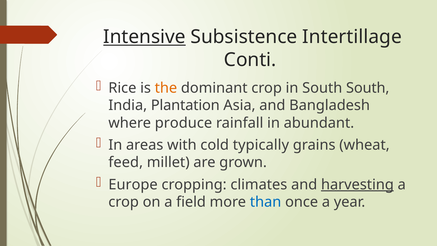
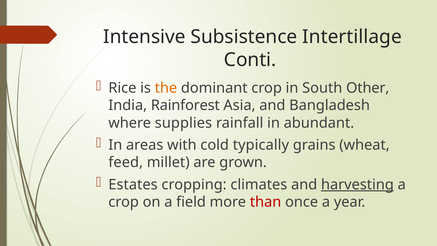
Intensive underline: present -> none (144, 37)
South South: South -> Other (368, 88)
Plantation: Plantation -> Rainforest (185, 105)
produce: produce -> supplies (183, 123)
Europe: Europe -> Estates (133, 184)
than colour: blue -> red (266, 202)
